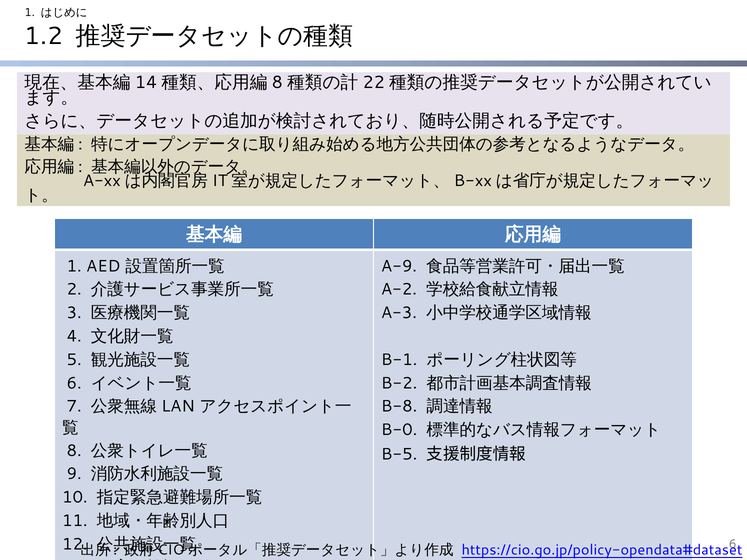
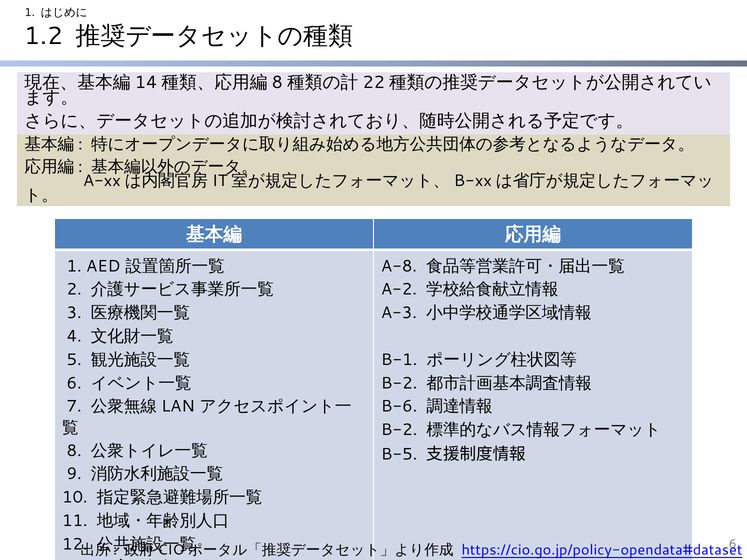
A-9: A-9 -> A-8 (399, 266)
B-8: B-8 -> B-6 (399, 407)
B-0: B-0 -> B-2 (399, 430)
